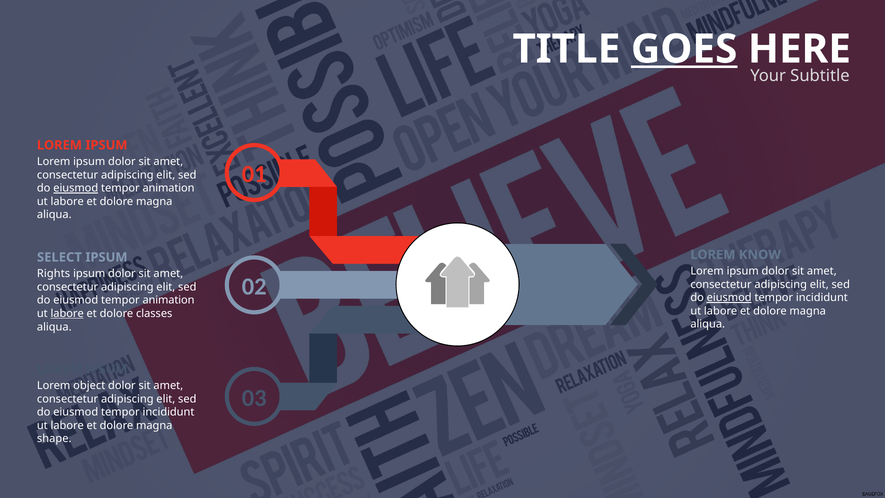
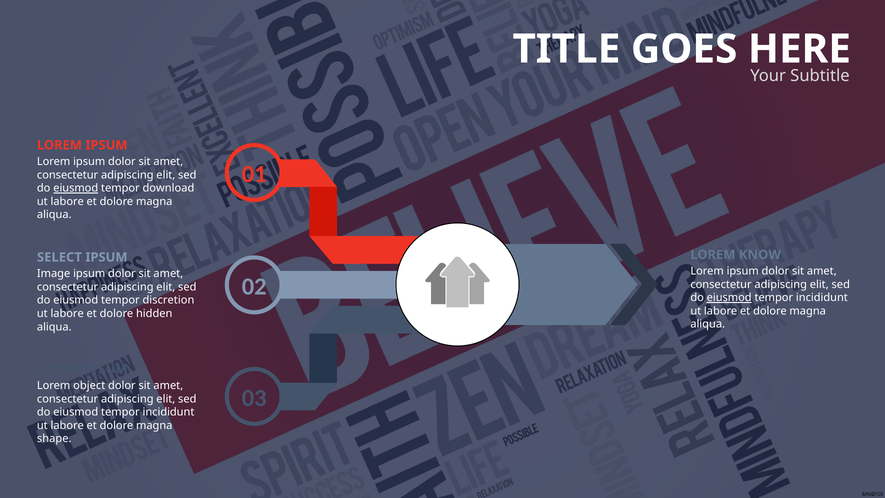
GOES underline: present -> none (684, 49)
animation: animation -> download (168, 188)
Rights: Rights -> Image (54, 274)
animation: animation -> discretion (168, 300)
labore underline: present -> none (67, 313)
classes: classes -> hidden (154, 313)
